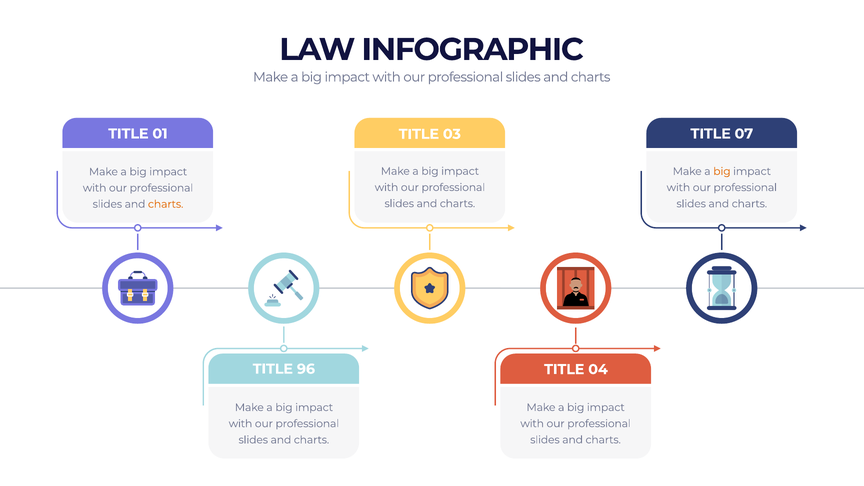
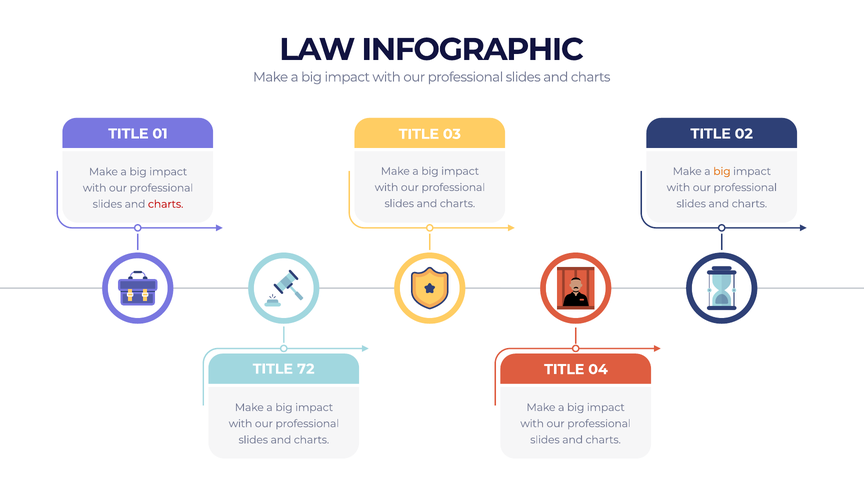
07: 07 -> 02 (744, 134)
charts colour: orange -> red (166, 204)
96: 96 -> 72 (306, 369)
